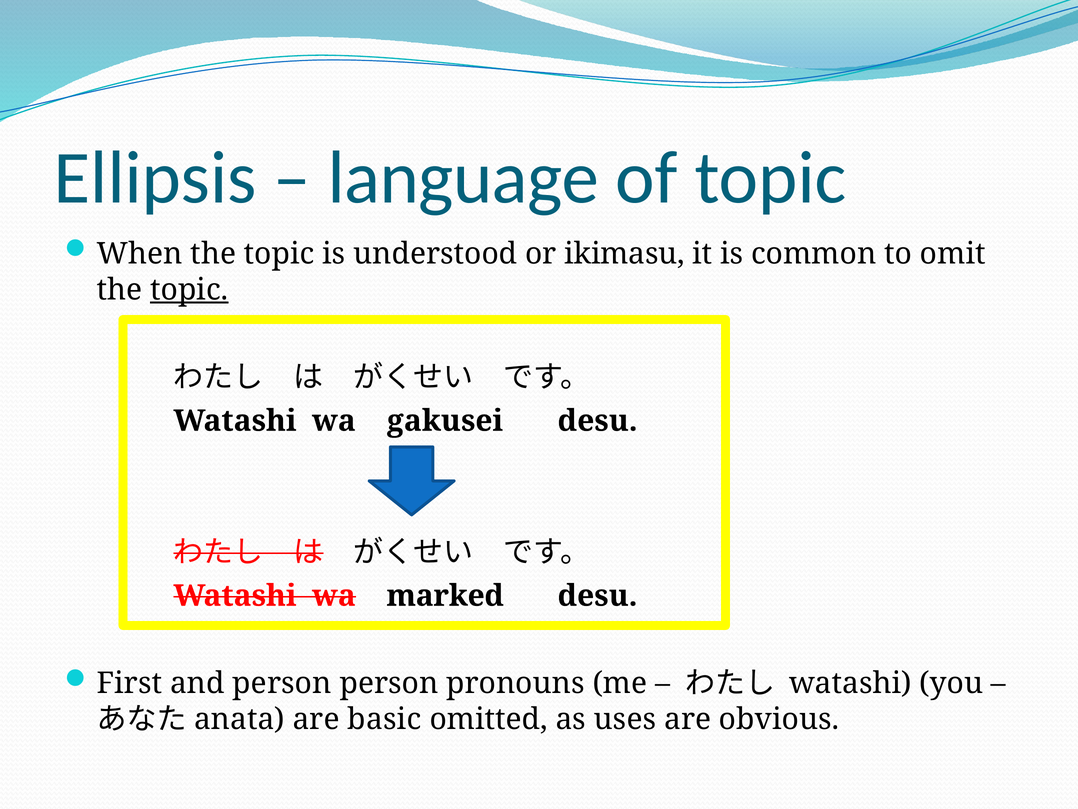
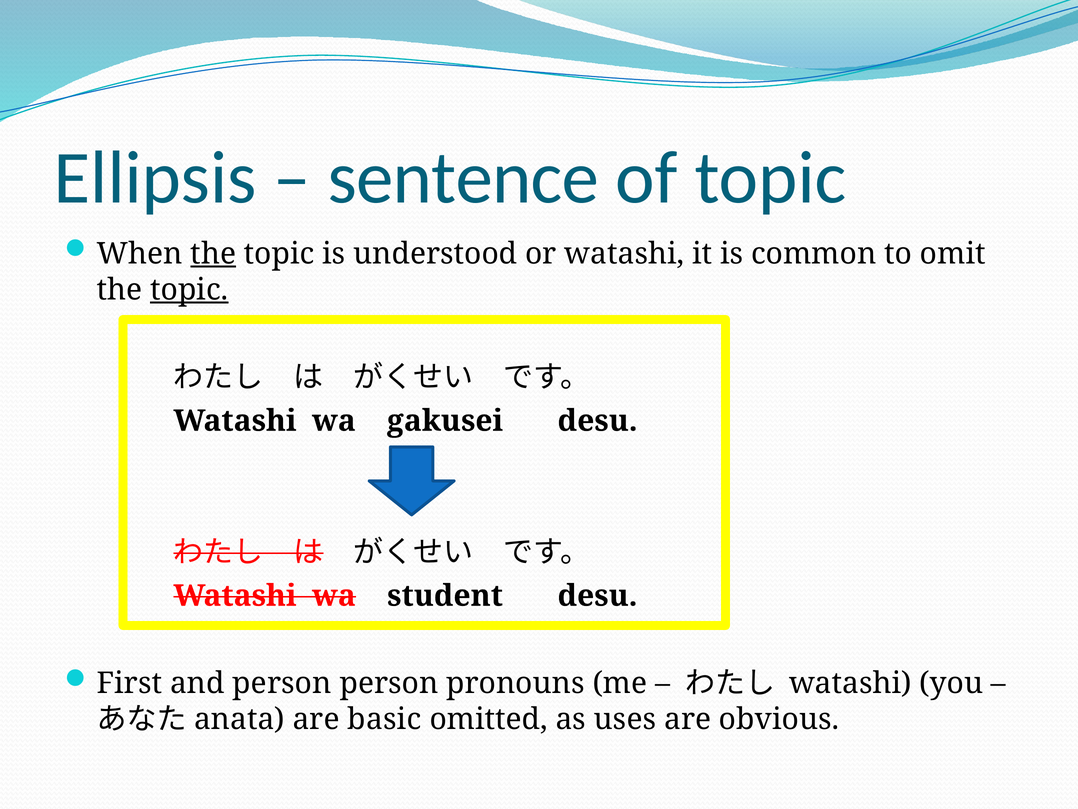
language: language -> sentence (463, 178)
the underline: none -> present (213, 254)
or ikimasu: ikimasu -> watashi (624, 254)
marked: marked -> student (445, 595)
